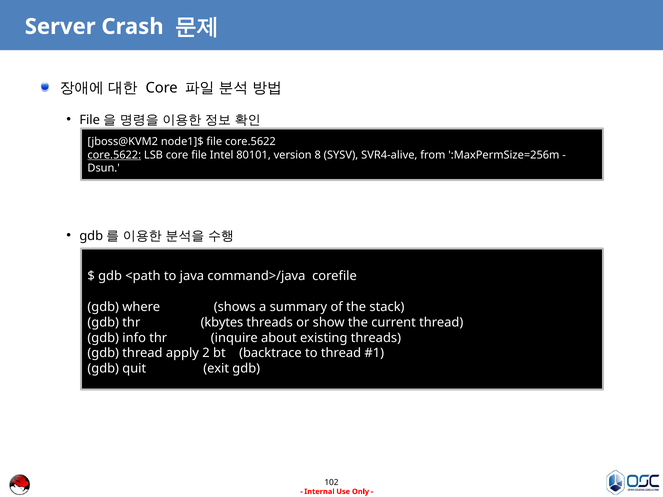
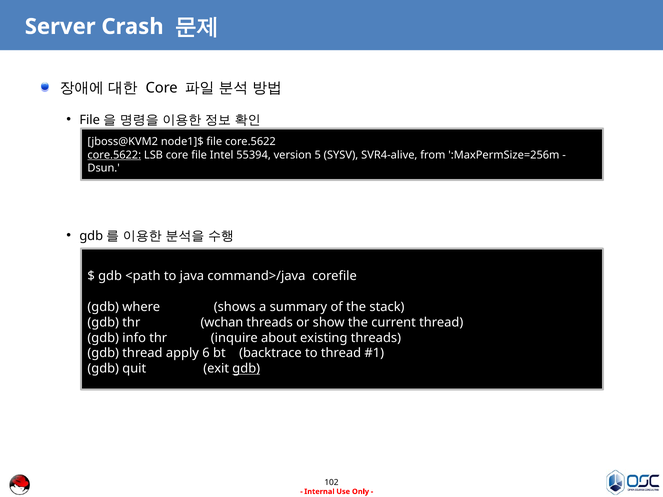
80101: 80101 -> 55394 (254, 155)
8: 8 -> 5 (318, 155)
kbytes: kbytes -> wchan (222, 322)
2: 2 -> 6 (206, 353)
gdb underline: none -> present (246, 369)
